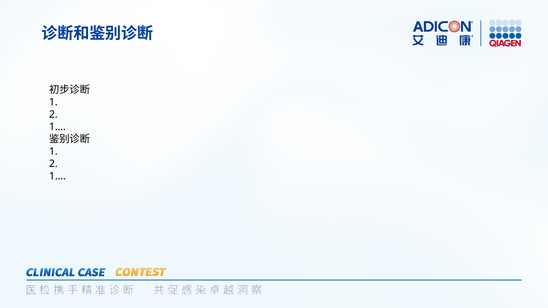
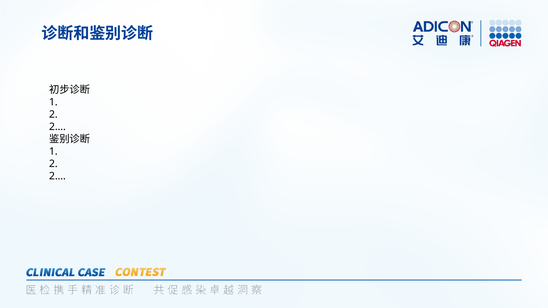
1…: 1… -> 2… (57, 127)
1…: 1… -> 2… (57, 176)
